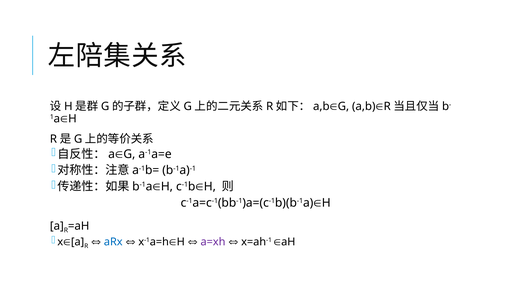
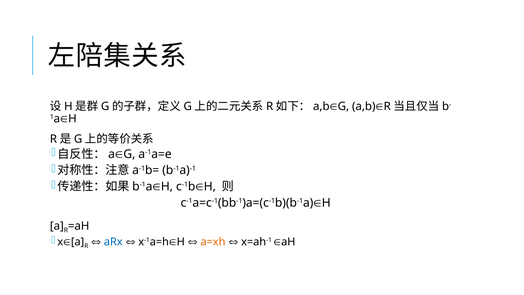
a=xh colour: purple -> orange (213, 242)
